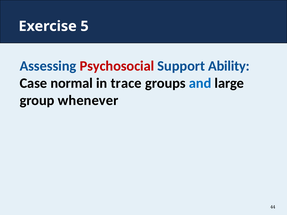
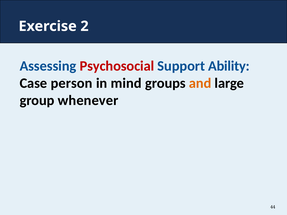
5: 5 -> 2 (85, 26)
normal: normal -> person (72, 83)
trace: trace -> mind (126, 83)
and colour: blue -> orange (200, 83)
